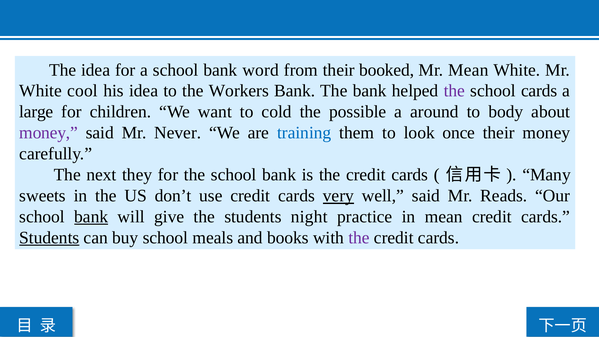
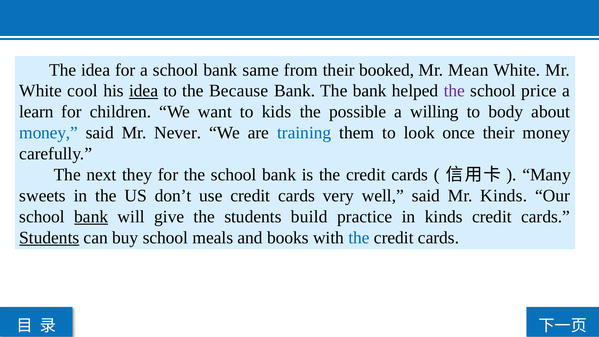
word: word -> same (261, 70)
idea underline: none -> present (144, 91)
Workers: Workers -> Because (239, 91)
school cards: cards -> price (539, 91)
large: large -> learn (36, 112)
cold: cold -> kids (277, 112)
around: around -> willing (434, 112)
money colour: purple -> blue (49, 133)
very underline: present -> none (338, 196)
Mr Reads: Reads -> Kinds (504, 196)
night: night -> build (309, 217)
in mean: mean -> kinds (444, 217)
the colour: purple -> blue (359, 238)
